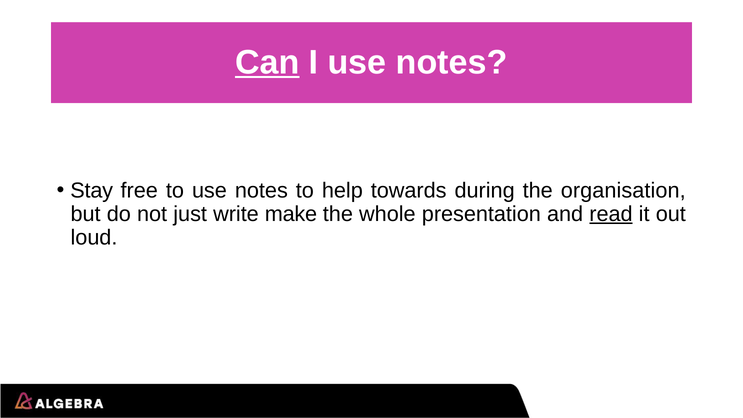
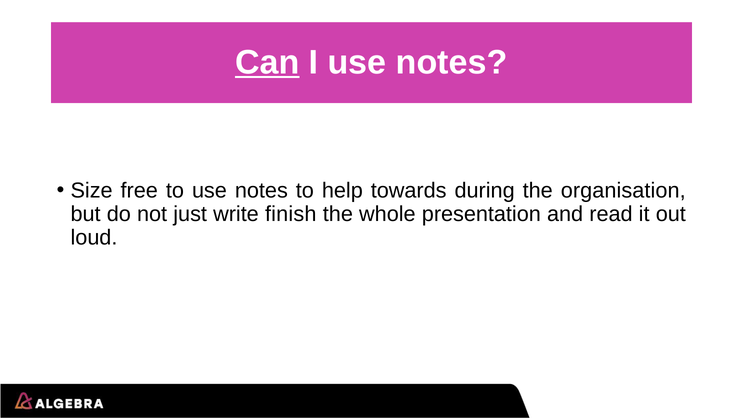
Stay: Stay -> Size (92, 191)
make: make -> finish (291, 214)
read underline: present -> none (611, 214)
